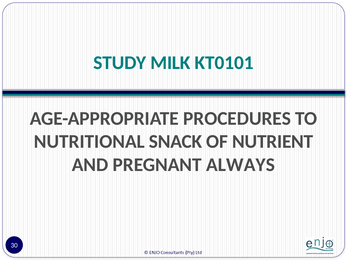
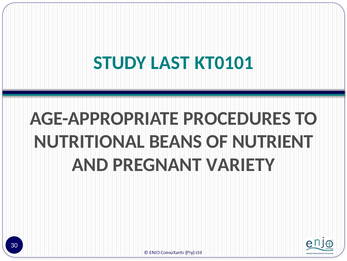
MILK: MILK -> LAST (170, 62)
SNACK: SNACK -> BEANS (176, 141)
ALWAYS: ALWAYS -> VARIETY (240, 164)
